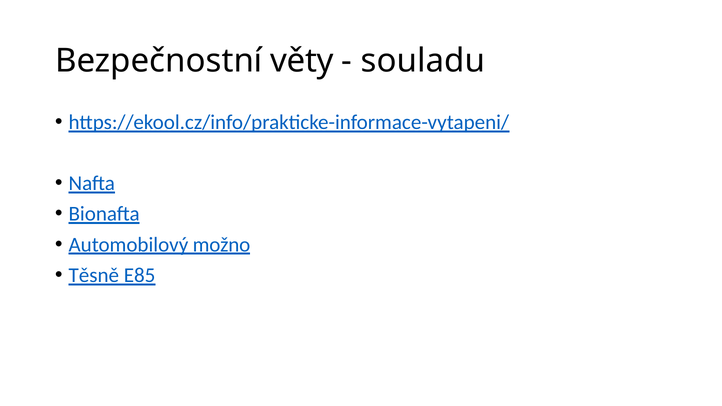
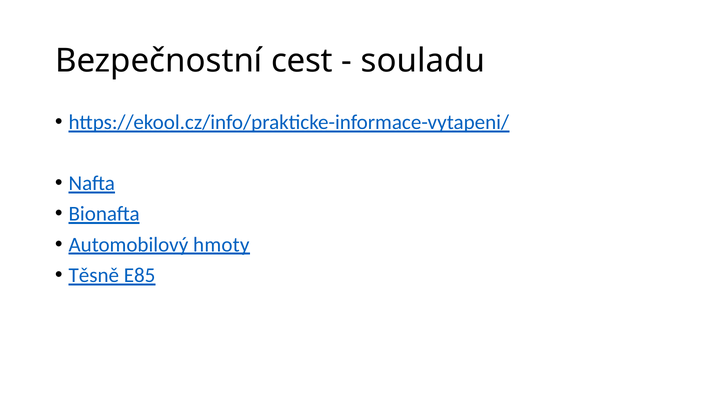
věty: věty -> cest (302, 61)
možno: možno -> hmoty (221, 245)
